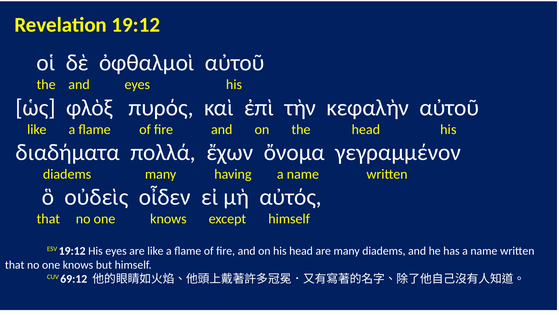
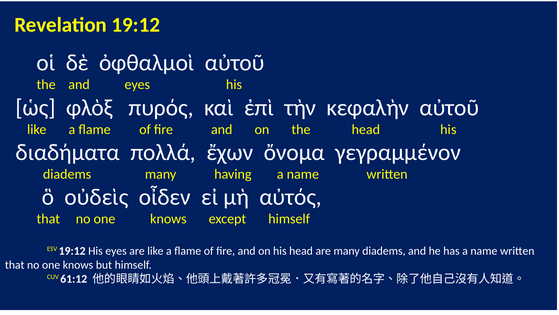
69:12: 69:12 -> 61:12 (74, 279)
